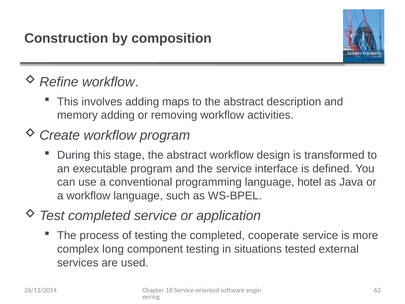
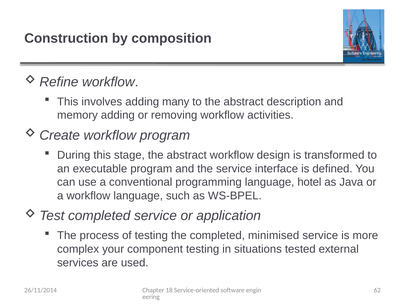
maps: maps -> many (176, 102)
cooperate: cooperate -> minimised (274, 235)
long: long -> your (113, 249)
